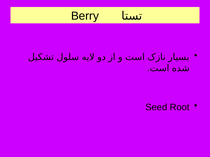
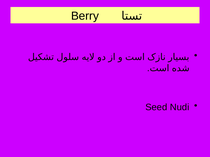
Root: Root -> Nudi (180, 108)
